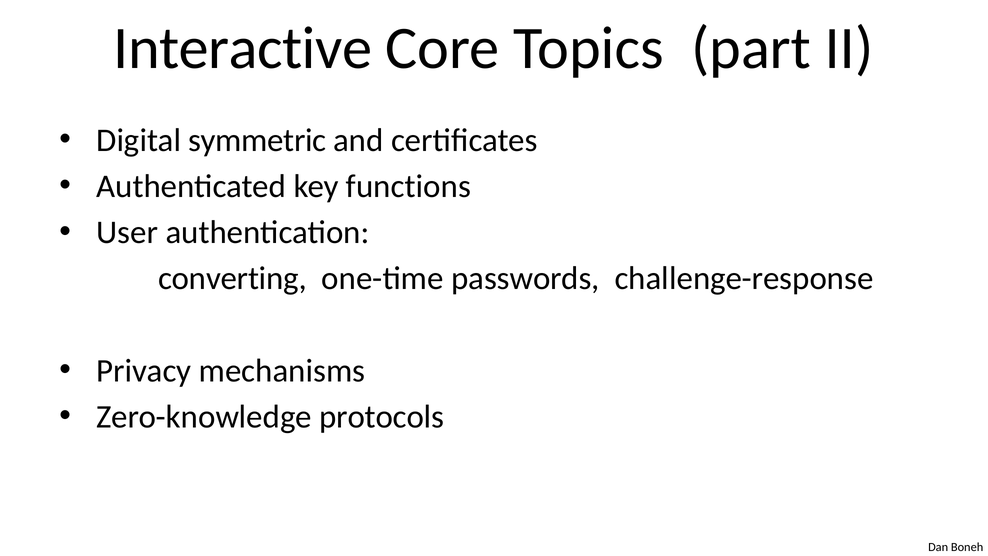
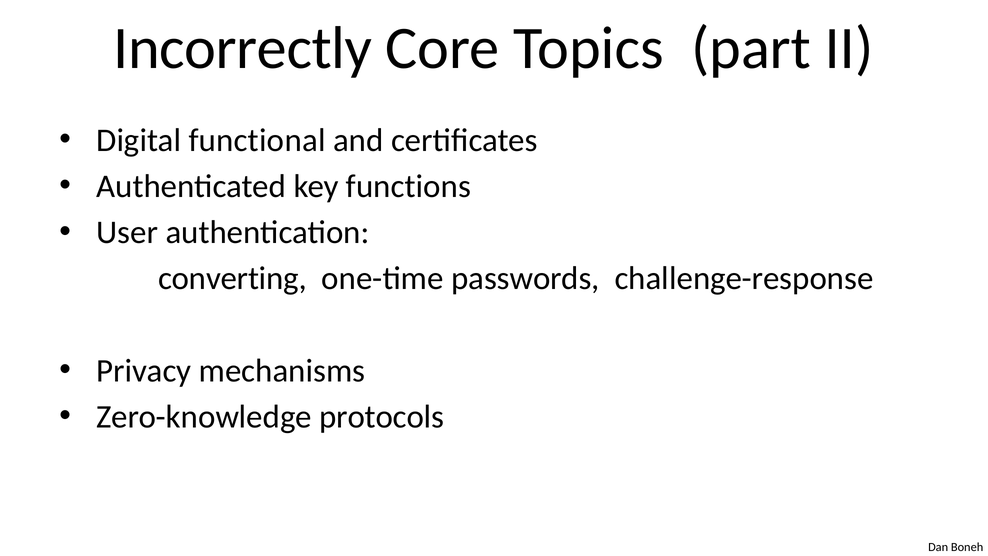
Interactive: Interactive -> Incorrectly (243, 48)
symmetric: symmetric -> functional (257, 140)
